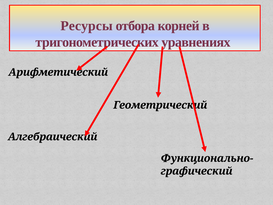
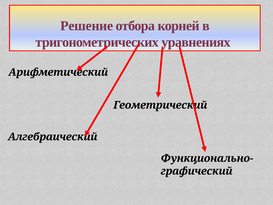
Ресурсы: Ресурсы -> Решение (87, 26)
